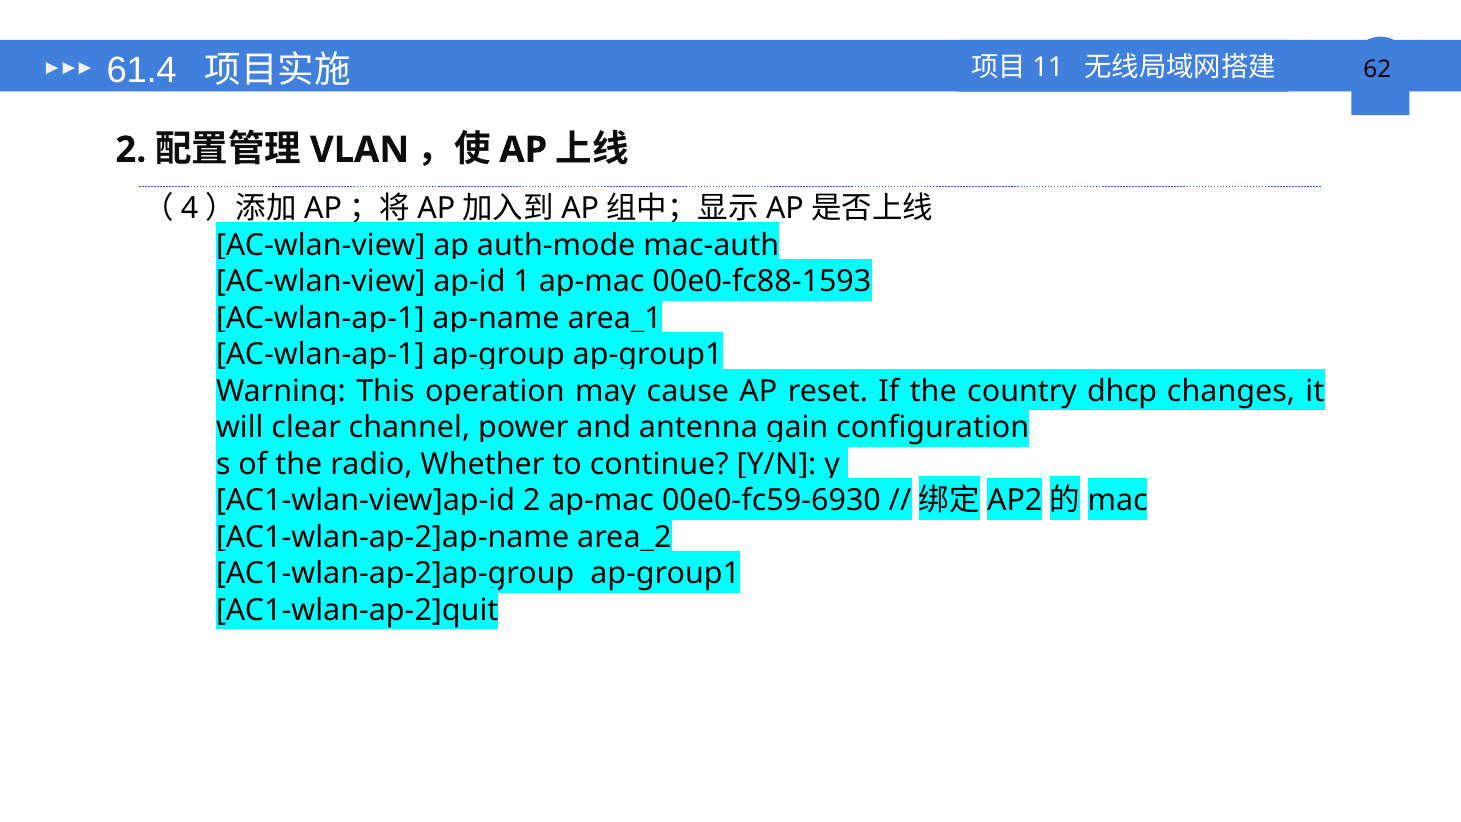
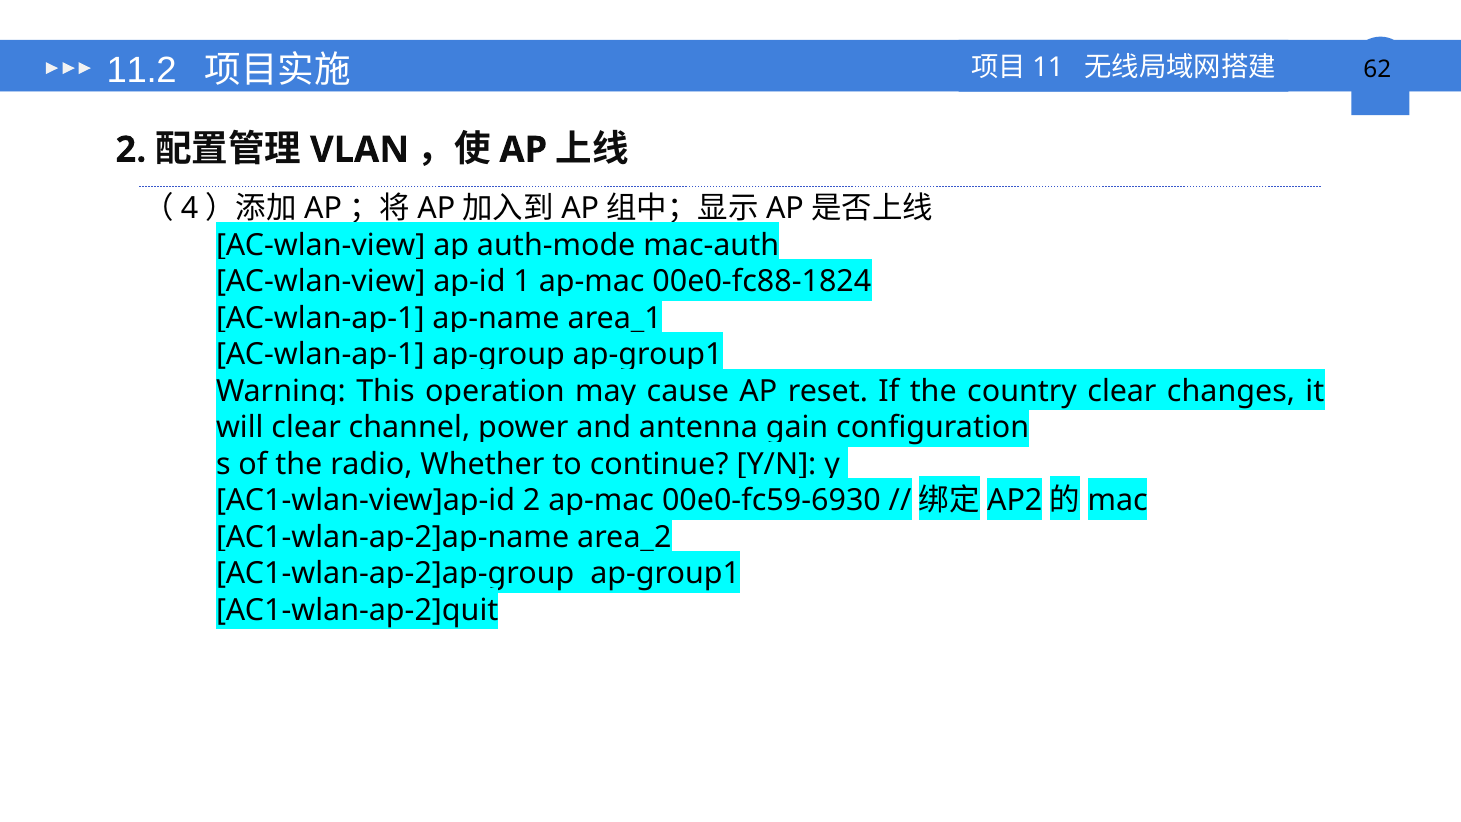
61.4: 61.4 -> 11.2 (142, 70)
00e0-fc88-1593: 00e0-fc88-1593 -> 00e0-fc88-1824 (762, 281)
dhcp: dhcp -> clear (1122, 391)
